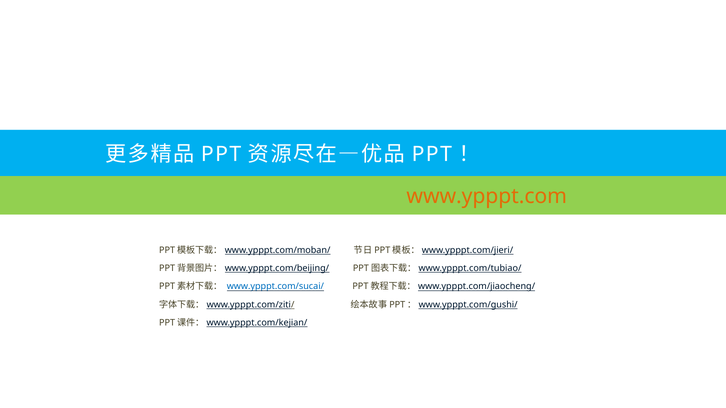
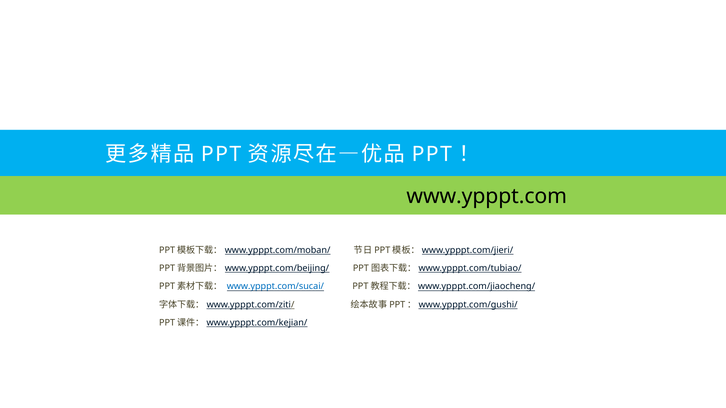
www.ypppt.com colour: orange -> black (487, 197)
